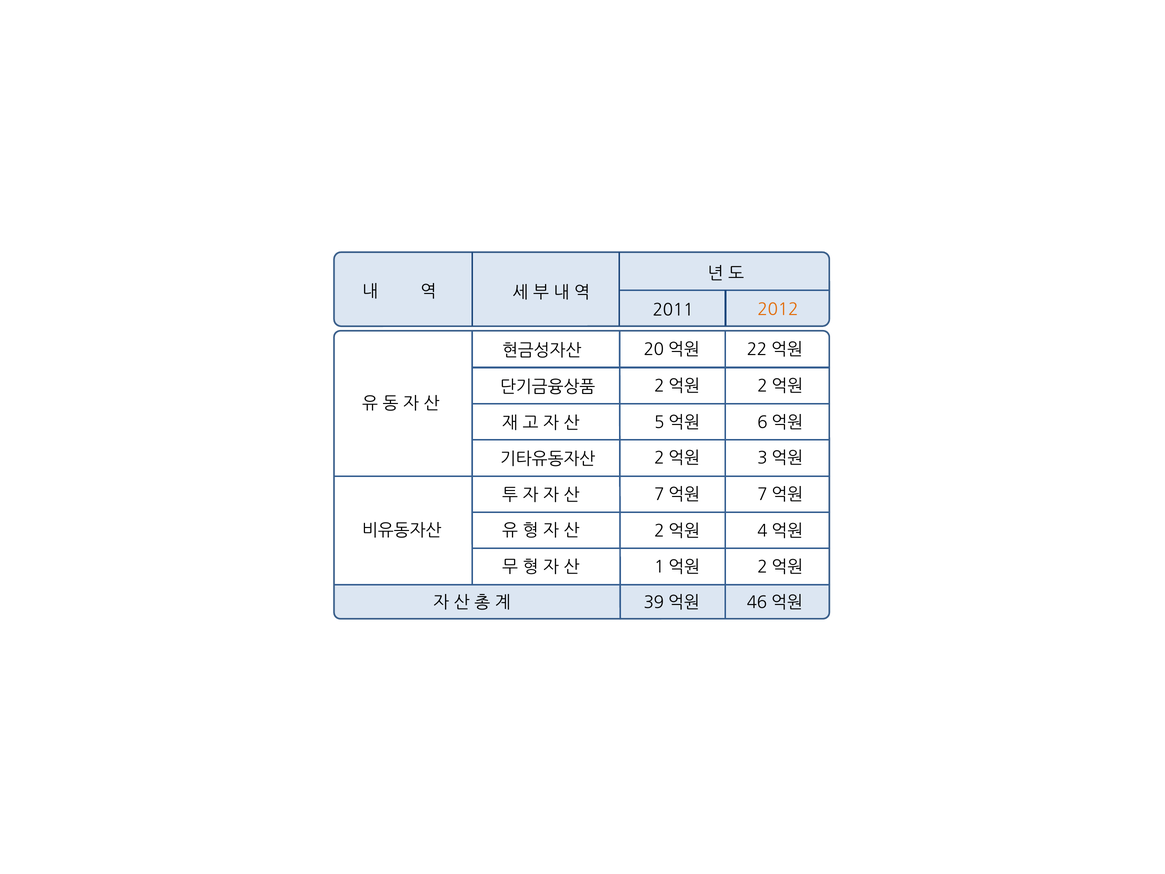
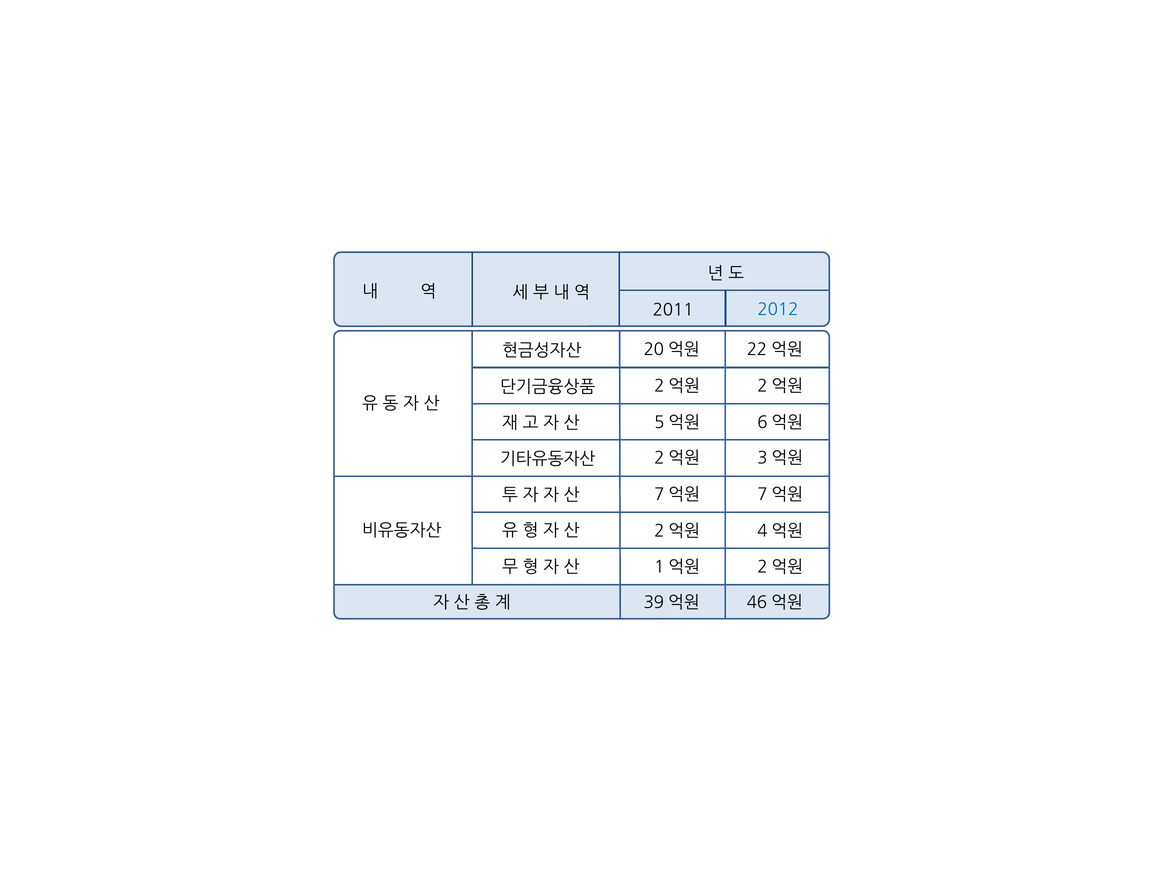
2012 colour: orange -> blue (778, 310)
